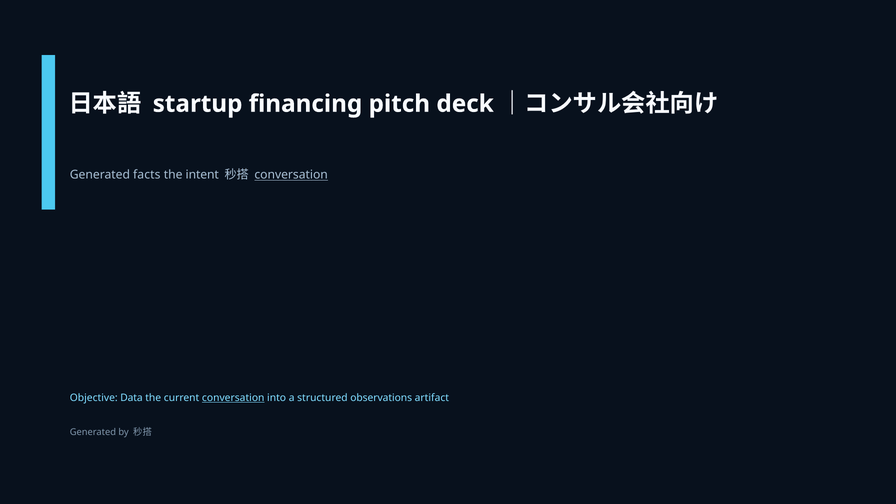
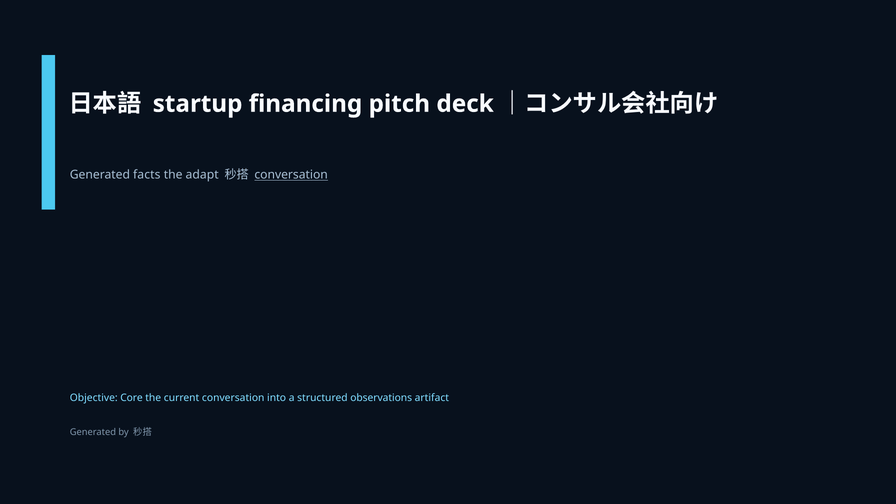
intent: intent -> adapt (202, 175)
Data: Data -> Core (132, 398)
conversation underline: present -> none (233, 398)
